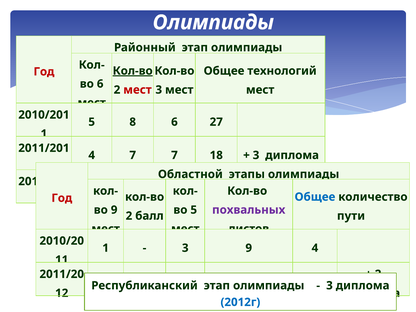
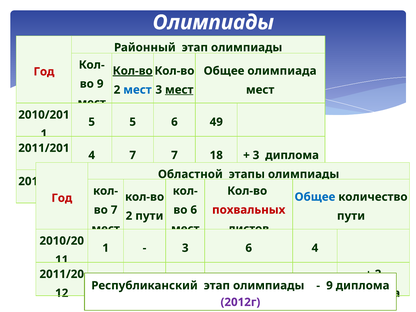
технологий: технологий -> олимпиада (282, 71)
6: 6 -> 9 (100, 84)
мест colour: red -> blue (137, 90)
мест underline: none -> present (179, 90)
5 8: 8 -> 5 (133, 122)
6 27: 27 -> 49 (216, 122)
9: 9 -> 7 (114, 210)
5: 5 -> 6 (194, 210)
похвальных colour: purple -> red (249, 210)
2 балл: балл -> пути (149, 216)
3 9: 9 -> 6 (249, 248)
3: 3 -> 9 (329, 286)
2012г colour: blue -> purple (240, 302)
